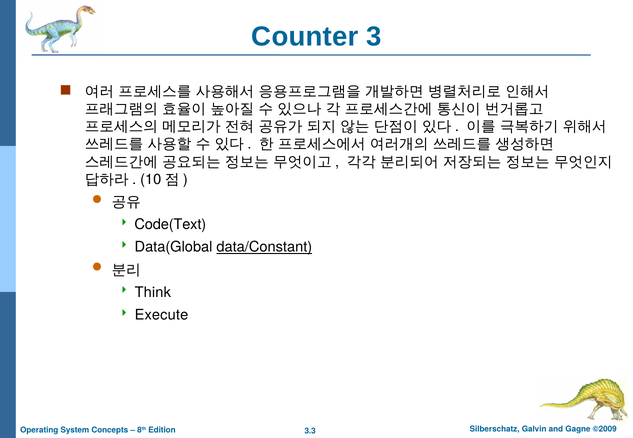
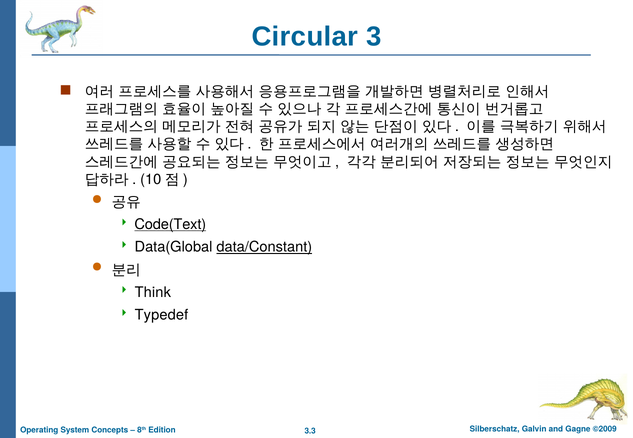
Counter: Counter -> Circular (305, 37)
Code(Text underline: none -> present (170, 225)
Execute: Execute -> Typedef (161, 315)
